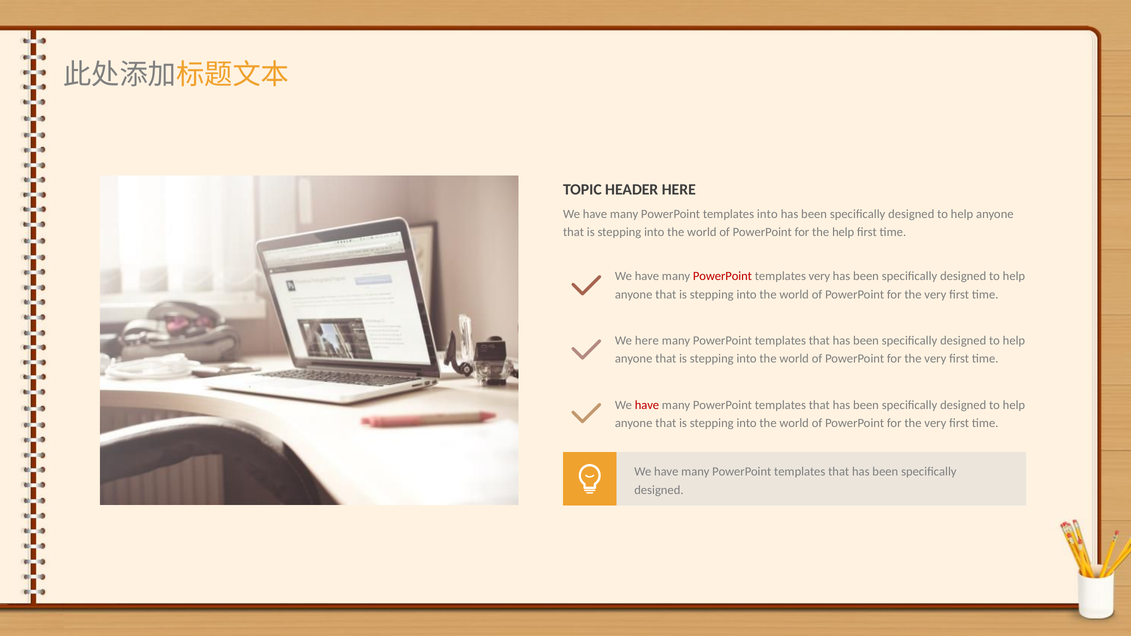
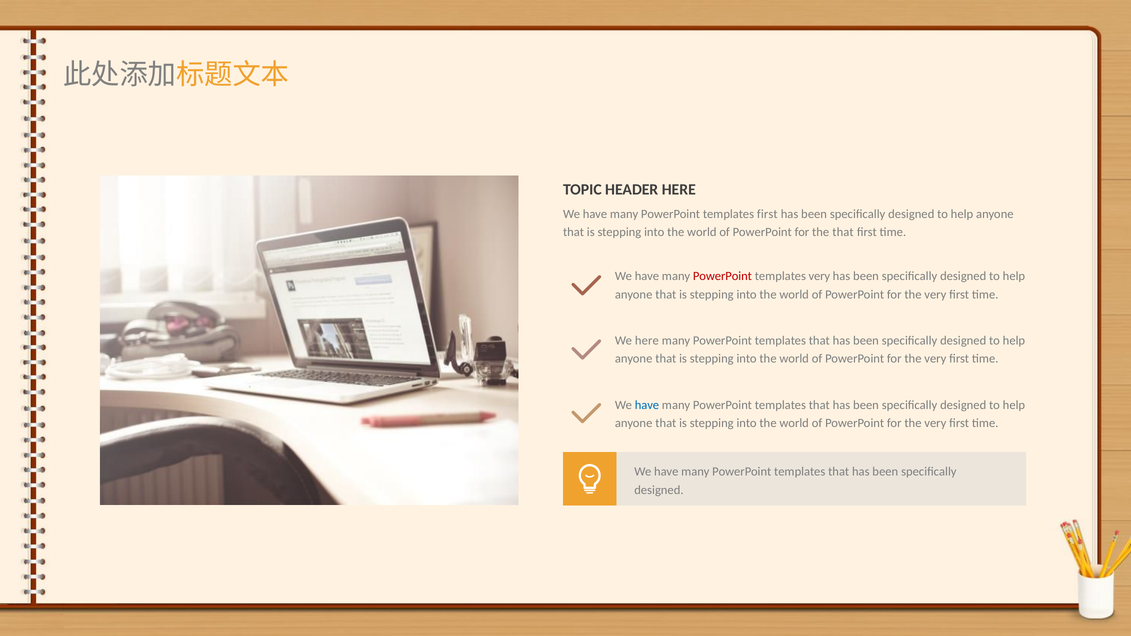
templates into: into -> first (767, 214)
the help: help -> that (843, 232)
have colour: red -> blue (647, 405)
